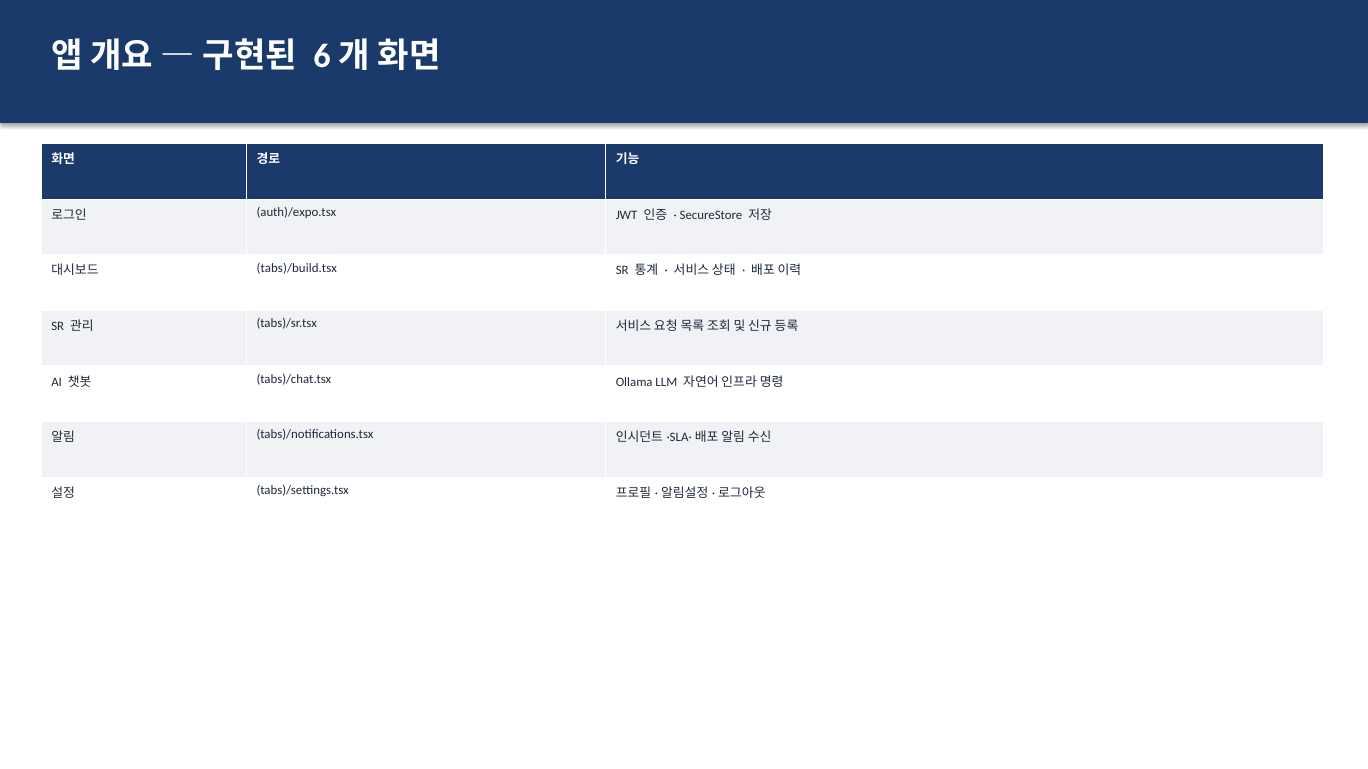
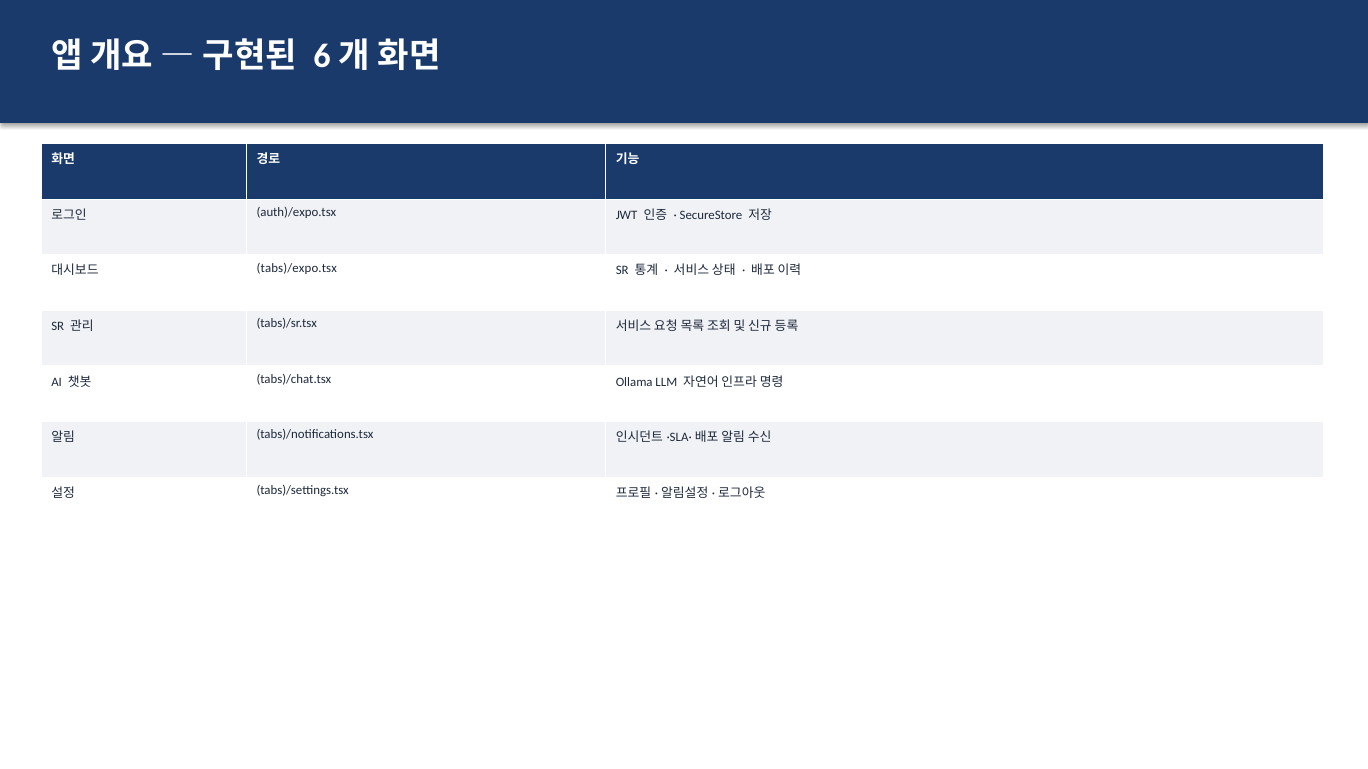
tabs)/build.tsx: tabs)/build.tsx -> tabs)/expo.tsx (297, 268)
